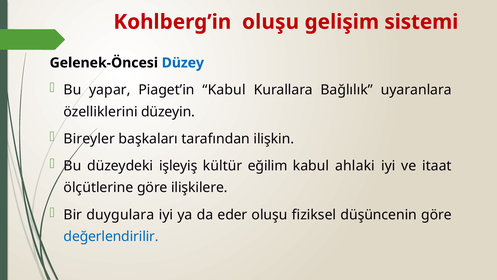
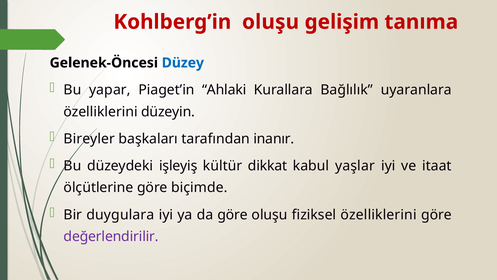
sistemi: sistemi -> tanıma (421, 22)
Piaget’in Kabul: Kabul -> Ahlaki (224, 90)
ilişkin: ilişkin -> inanır (274, 139)
eğilim: eğilim -> dikkat (268, 166)
ahlaki: ahlaki -> yaşlar (355, 166)
ilişkilere: ilişkilere -> biçimde (199, 187)
da eder: eder -> göre (233, 214)
fiziksel düşüncenin: düşüncenin -> özelliklerini (379, 214)
değerlendirilir colour: blue -> purple (111, 236)
